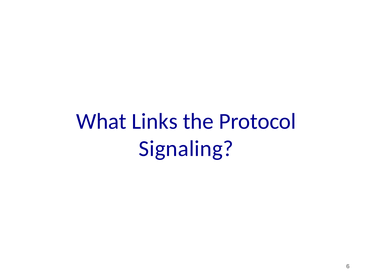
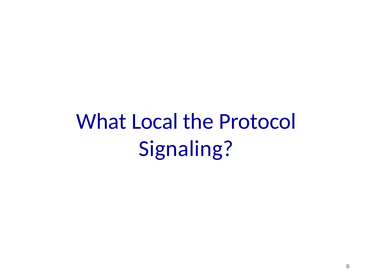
Links: Links -> Local (155, 121)
